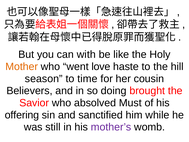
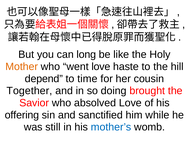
with: with -> long (86, 54)
season: season -> depend (44, 79)
Believers: Believers -> Together (29, 91)
absolved Must: Must -> Love (130, 103)
mother’s colour: purple -> blue (111, 127)
